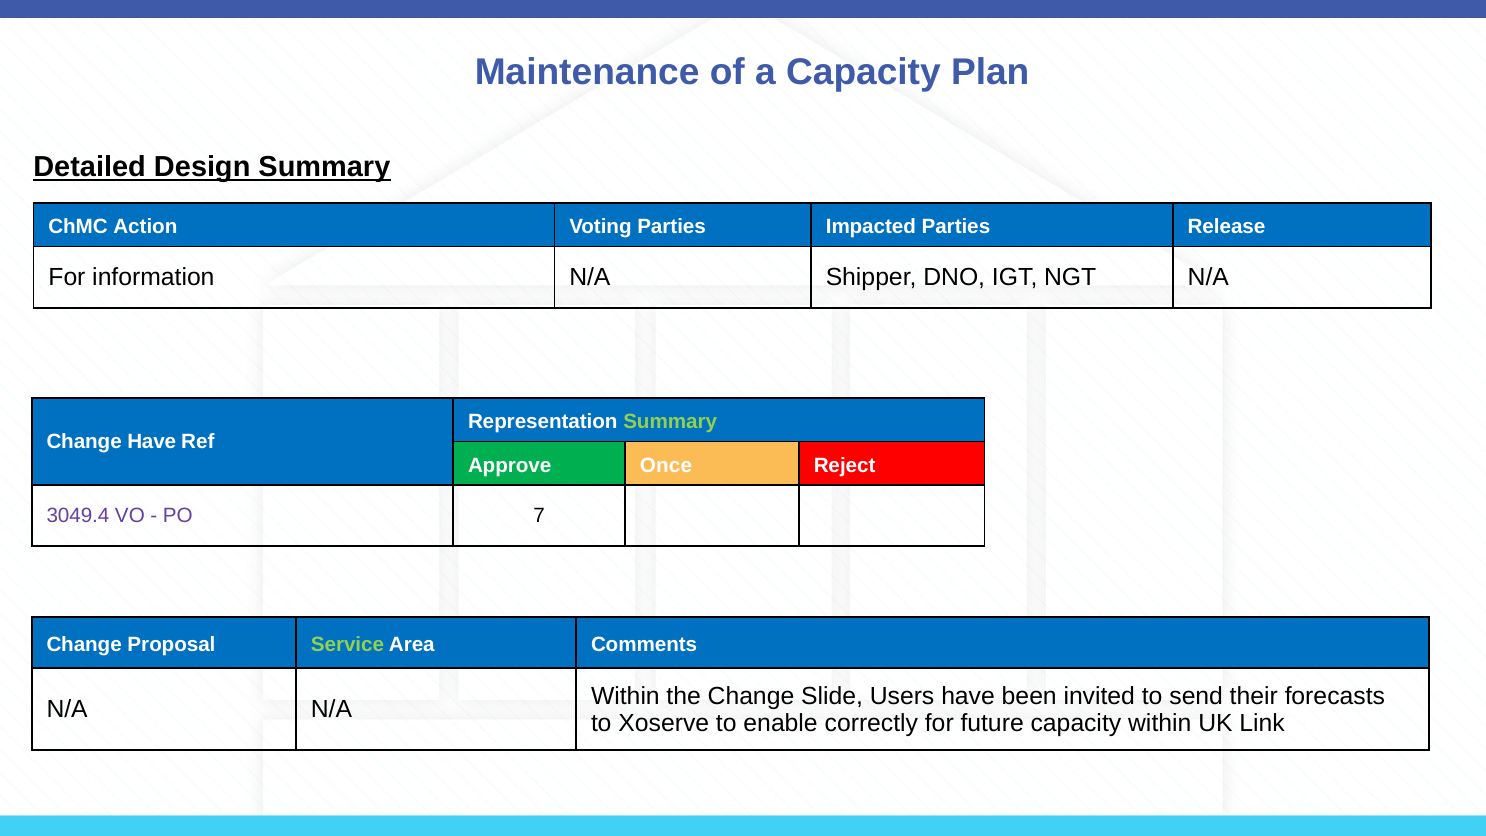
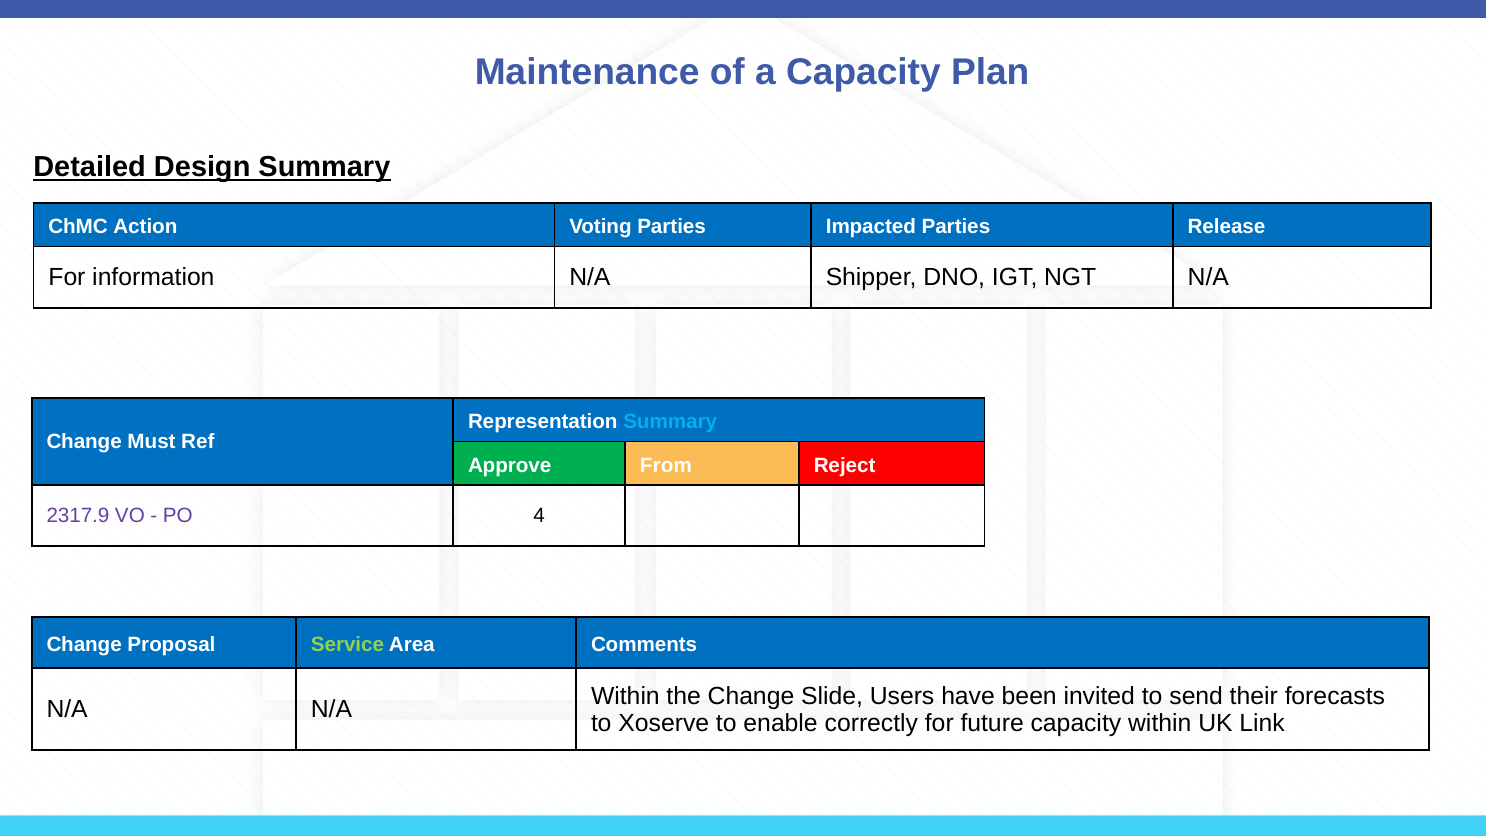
Summary colour: light green -> light blue (670, 422)
Change Have: Have -> Must (152, 442)
Once: Once -> From (666, 465)
3049.4: 3049.4 -> 2317.9 (78, 516)
7: 7 -> 4 (539, 516)
